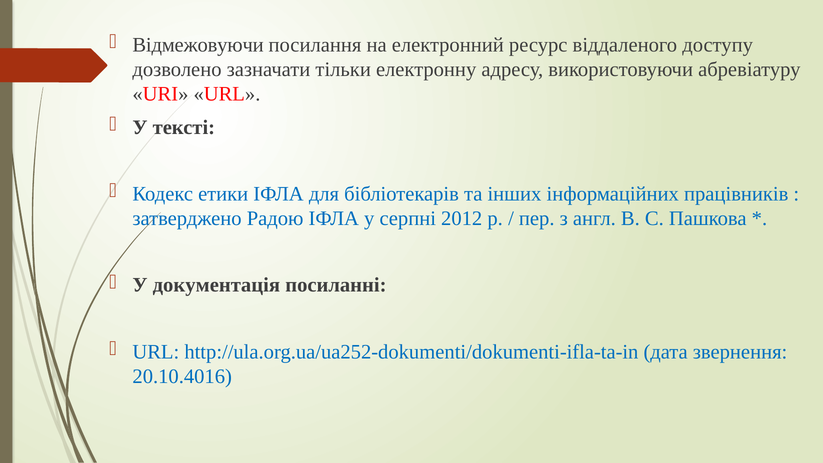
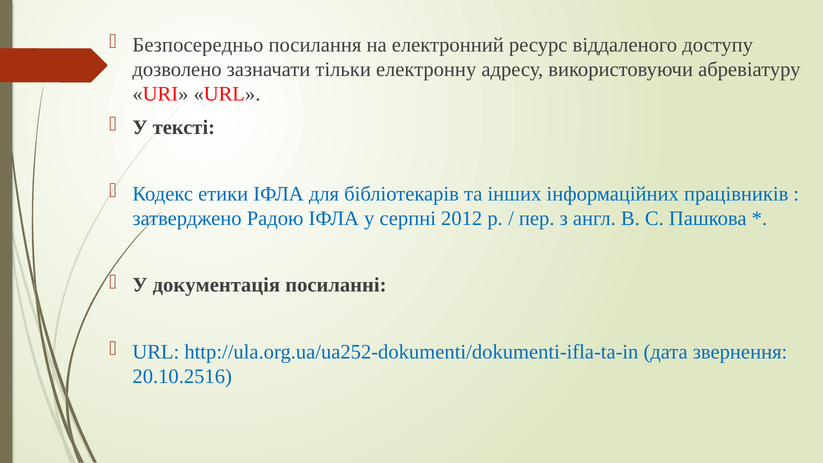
Відмежовуючи: Відмежовуючи -> Безпосередньо (198, 45)
20.10.4016: 20.10.4016 -> 20.10.2516 (182, 376)
